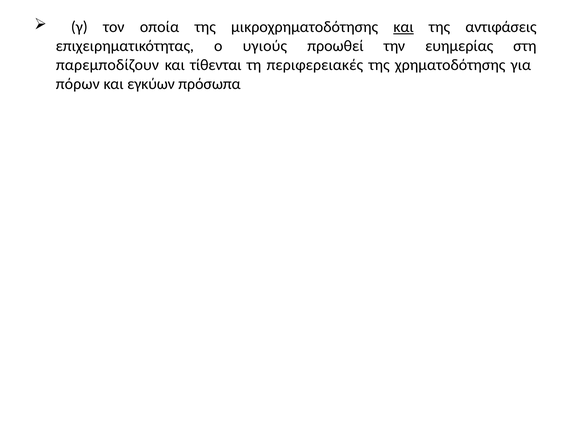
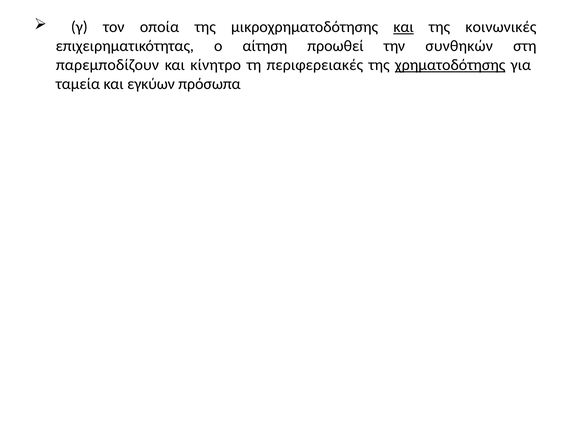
αντιφάσεις: αντιφάσεις -> κοινωνικές (501, 27)
υγιούς: υγιούς -> αίτηση (265, 46)
ευημερίας: ευημερίας -> συνθηκών (459, 46)
τίθενται: τίθενται -> κίνητρο (216, 65)
χρηματοδότησης underline: none -> present (450, 65)
πόρων: πόρων -> ταμεία (78, 84)
